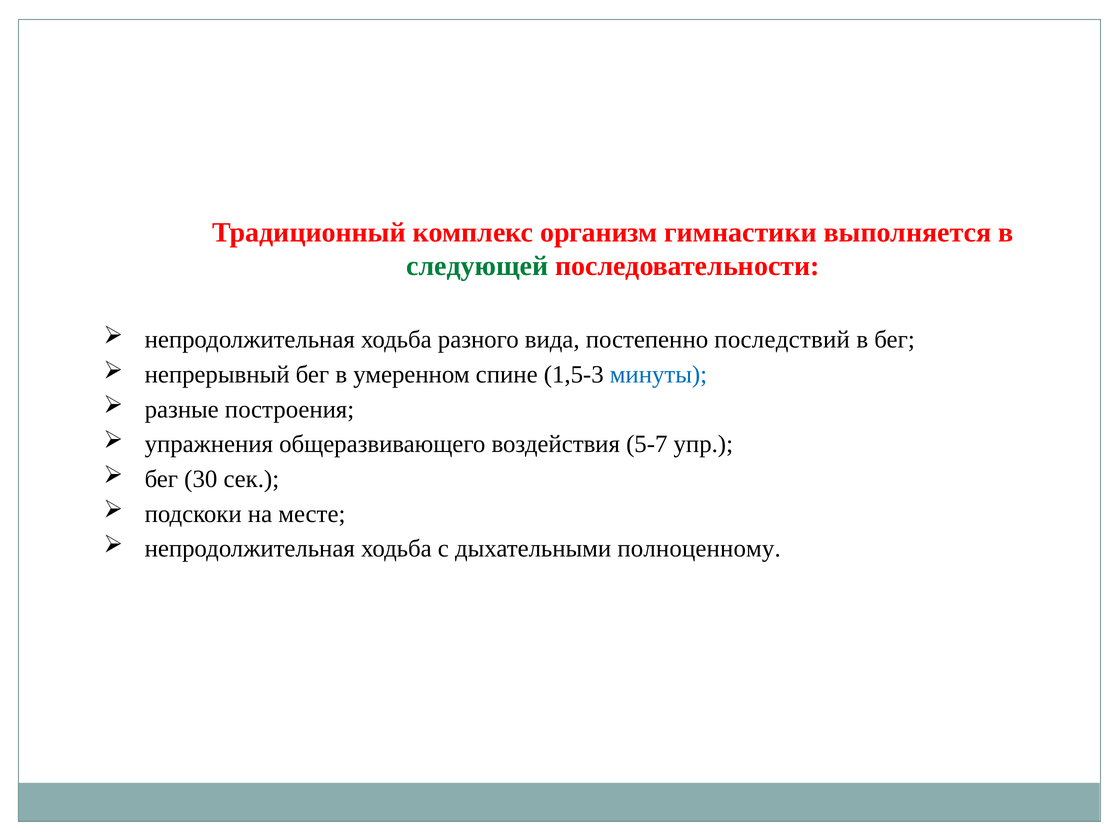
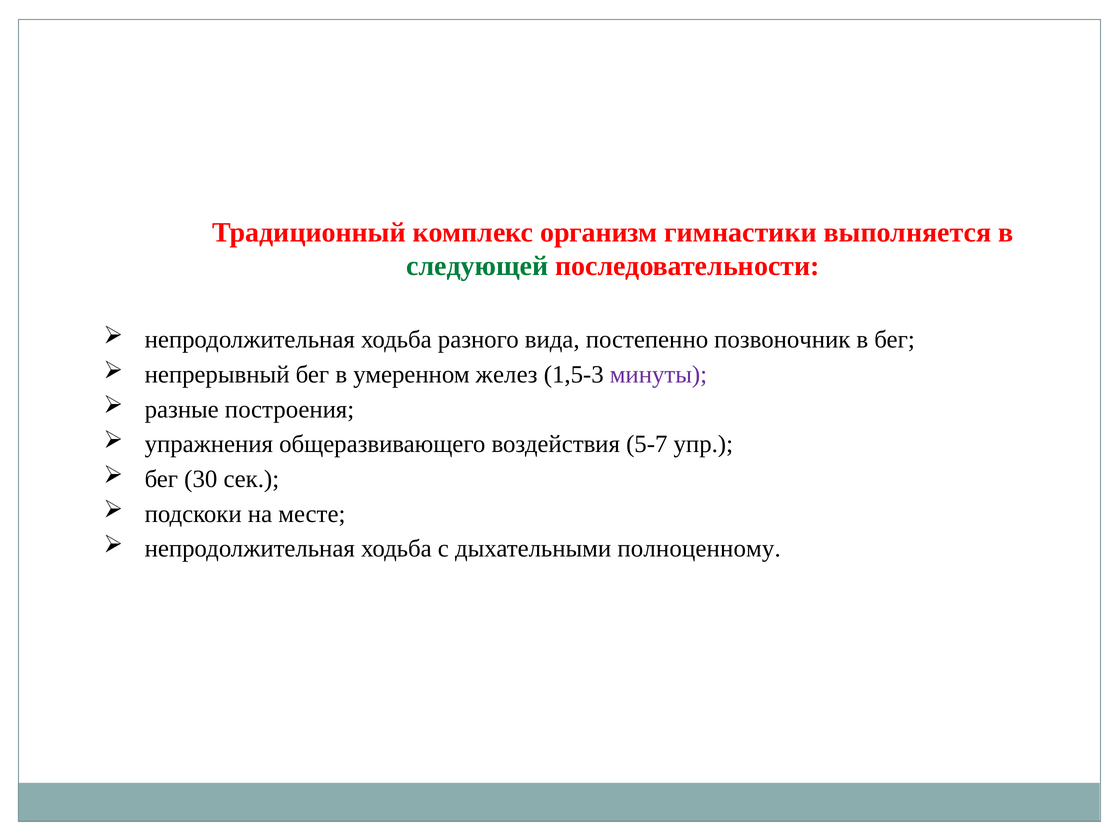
последствий: последствий -> позвоночник (782, 340)
спине: спине -> желез (507, 375)
минуты colour: blue -> purple (658, 375)
